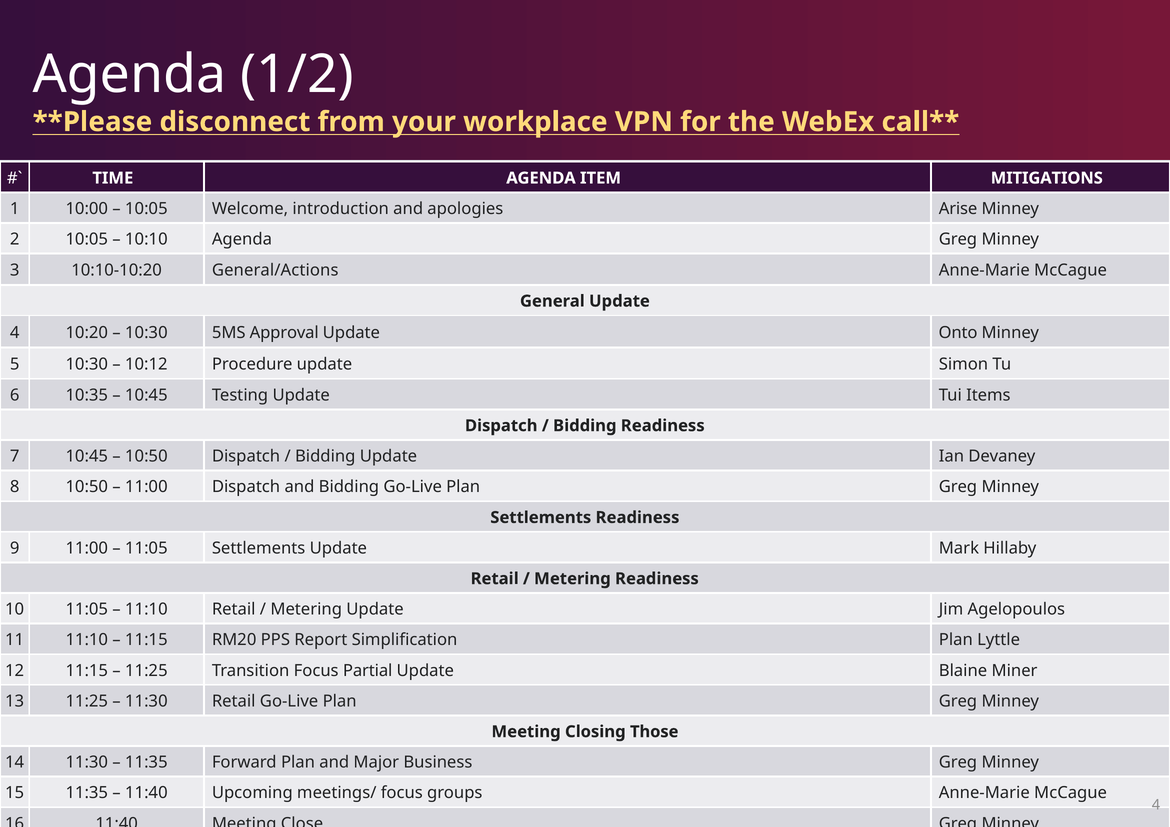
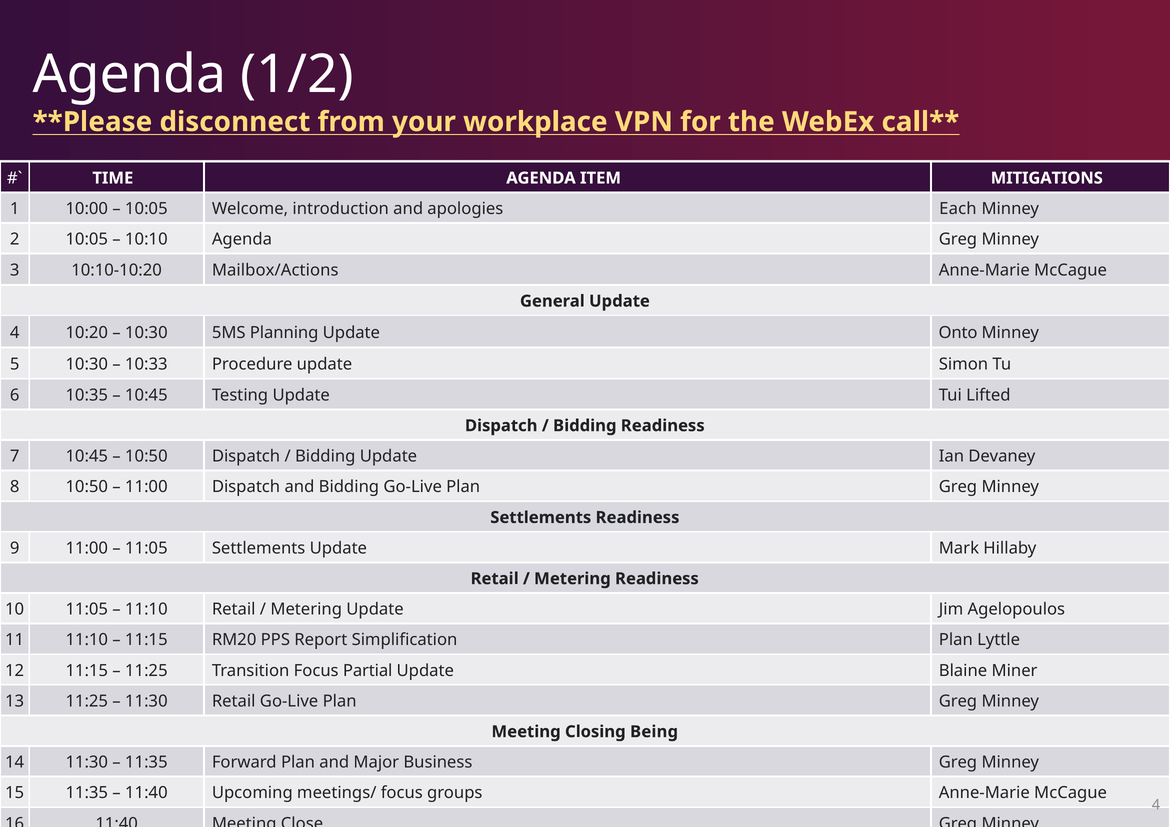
Arise: Arise -> Each (958, 209)
General/Actions: General/Actions -> Mailbox/Actions (275, 270)
Approval: Approval -> Planning (284, 333)
10:12: 10:12 -> 10:33 (146, 364)
Items: Items -> Lifted (988, 395)
Those: Those -> Being (654, 732)
